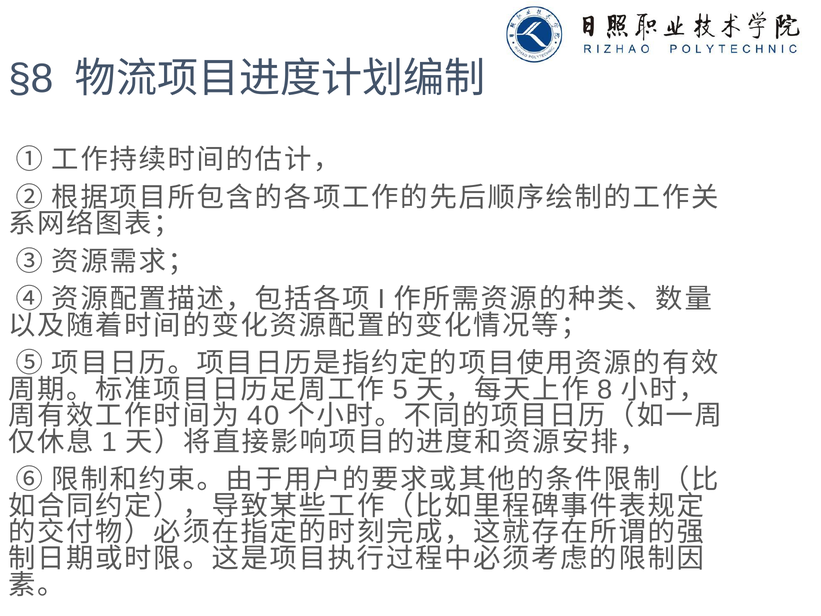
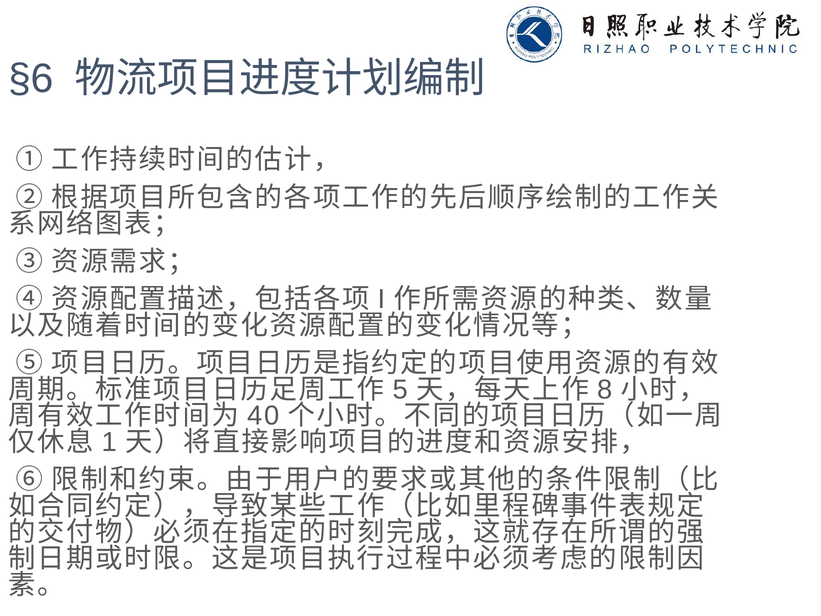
§8: §8 -> §6 (31, 79)
